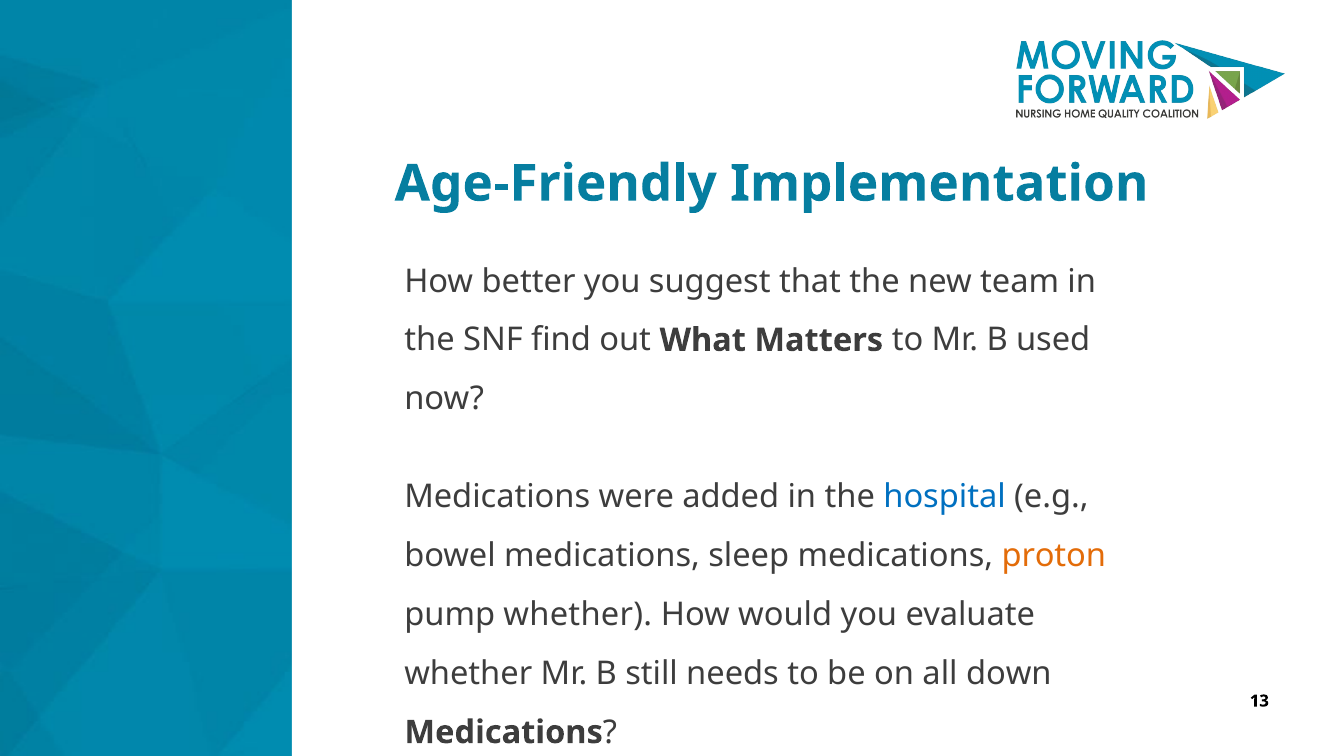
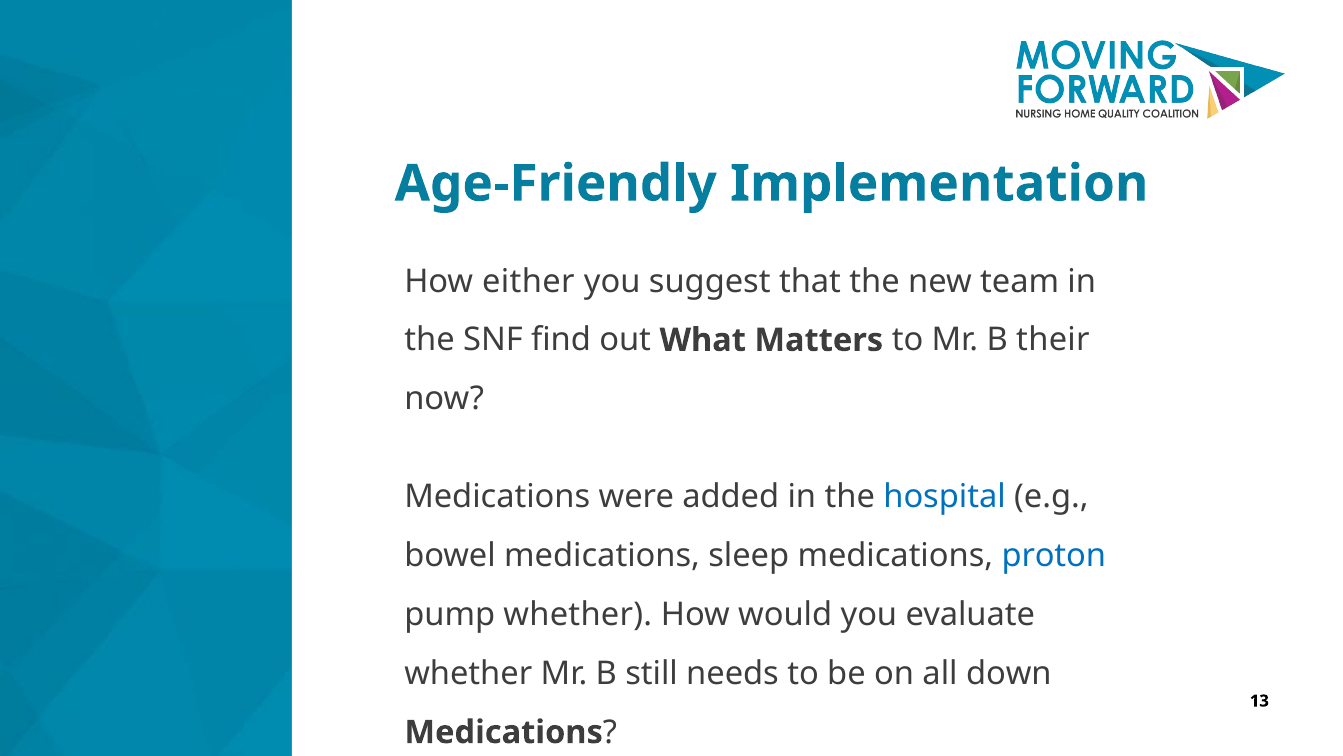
better: better -> either (528, 281)
used: used -> their (1053, 340)
proton colour: orange -> blue (1054, 555)
